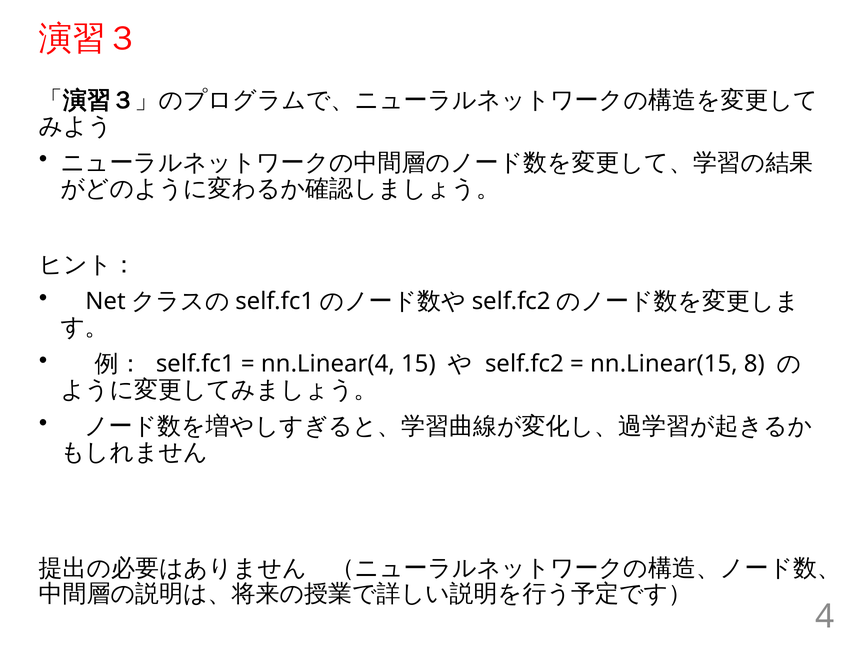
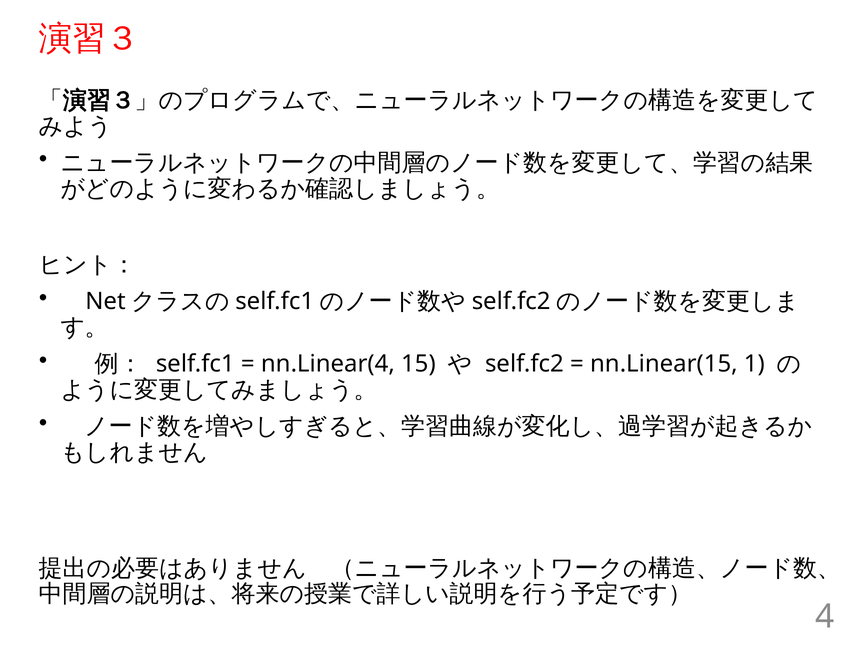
8: 8 -> 1 (754, 364)
